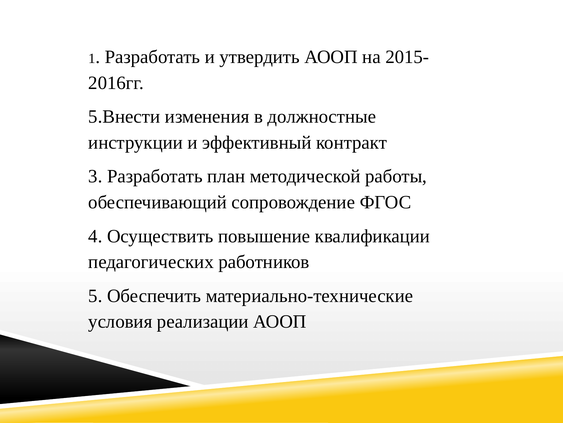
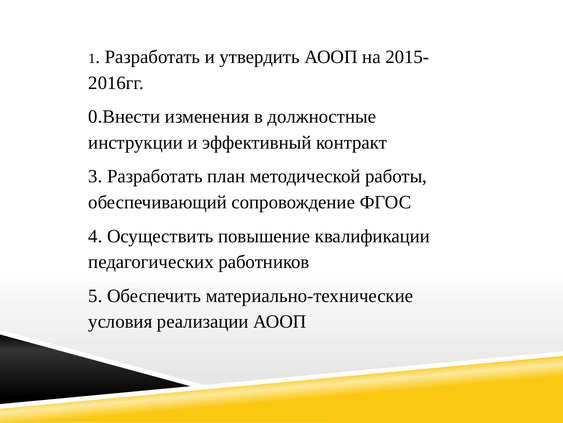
5.Внести: 5.Внести -> 0.Внести (124, 117)
